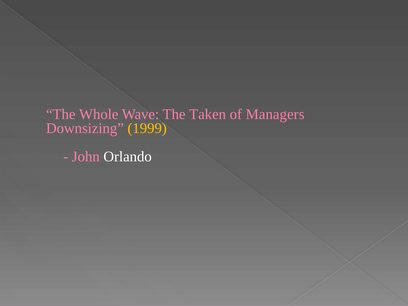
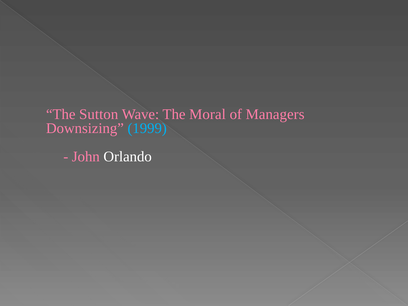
Whole: Whole -> Sutton (99, 114)
Taken: Taken -> Moral (208, 114)
1999 colour: yellow -> light blue (147, 128)
